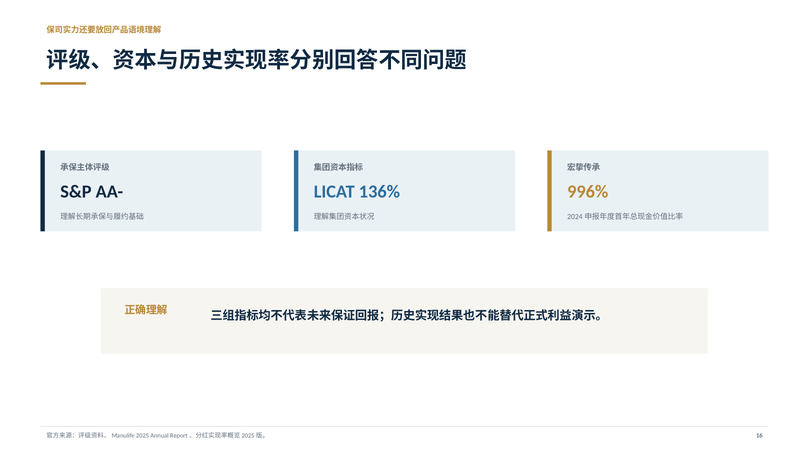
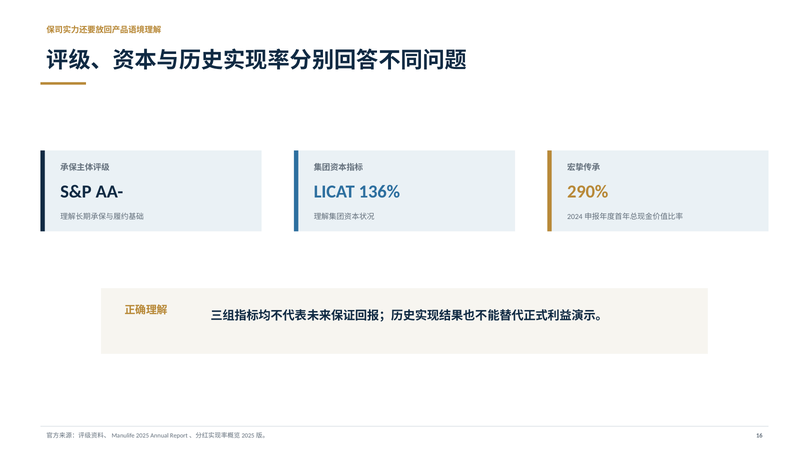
996%: 996% -> 290% (588, 192)
